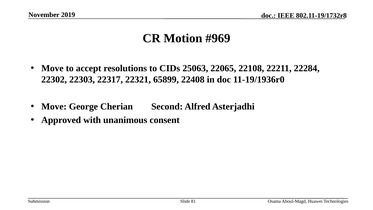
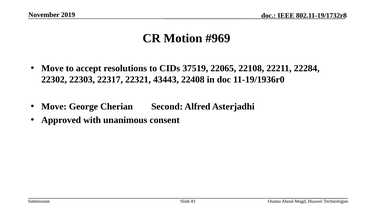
25063: 25063 -> 37519 (195, 68)
65899: 65899 -> 43443 (166, 79)
